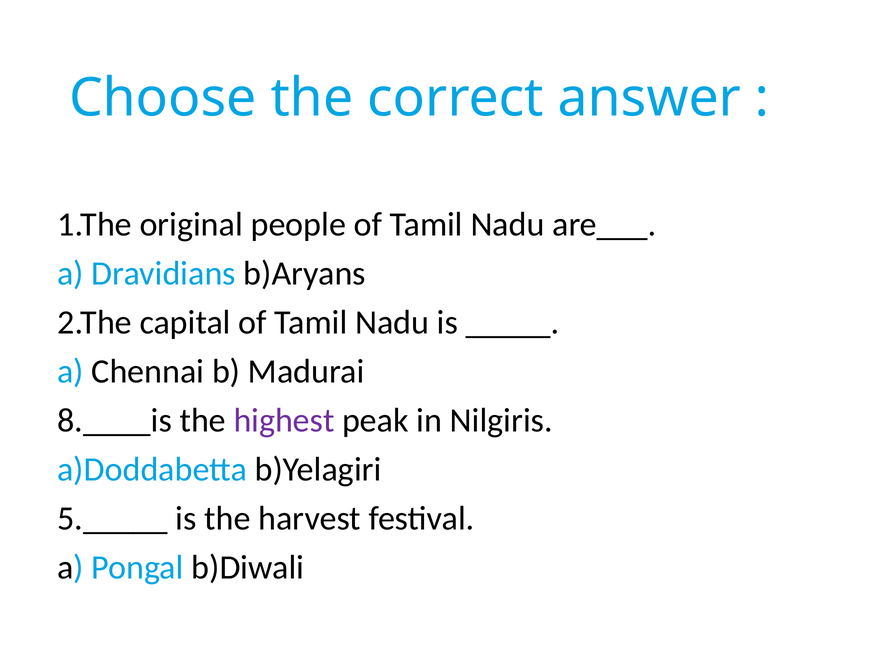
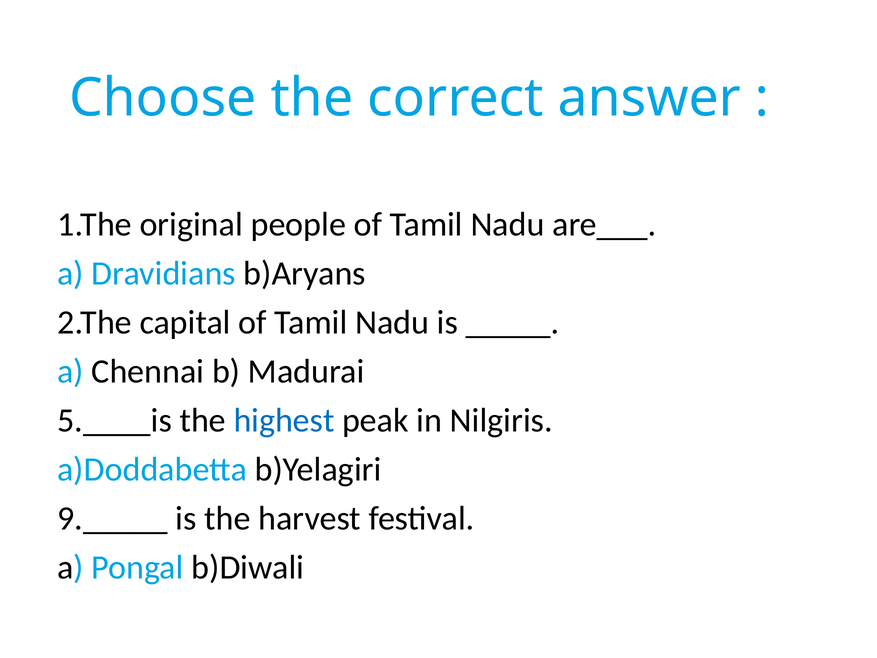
8.____is: 8.____is -> 5.____is (115, 420)
highest colour: purple -> blue (284, 420)
5._____: 5._____ -> 9._____ (113, 518)
